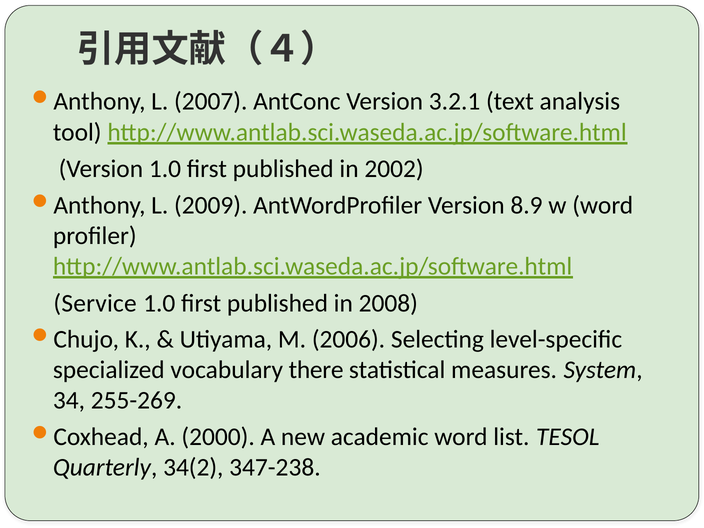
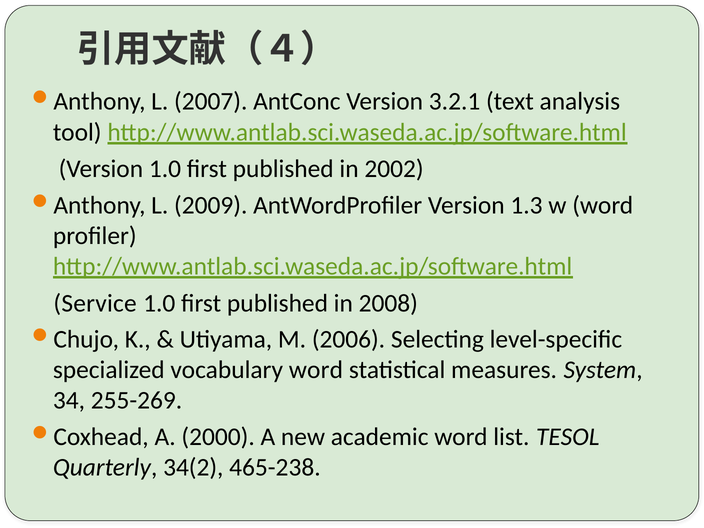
8.9: 8.9 -> 1.3 (527, 205)
vocabulary there: there -> word (316, 370)
347-238: 347-238 -> 465-238 (275, 467)
